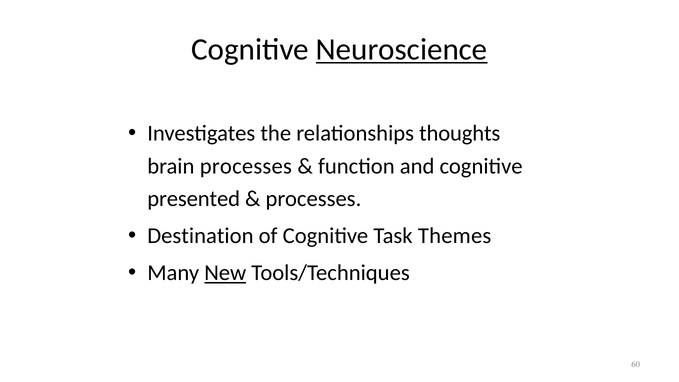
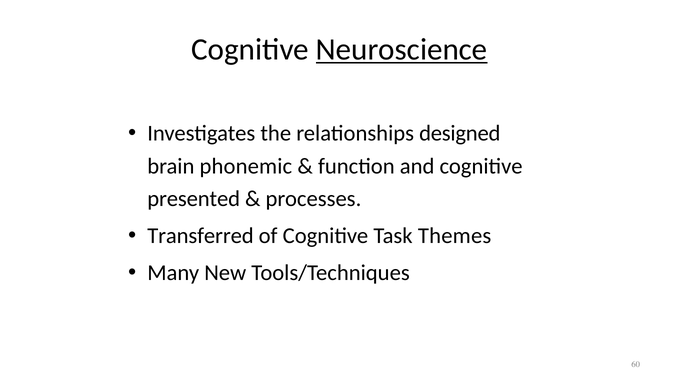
thoughts: thoughts -> designed (460, 133)
brain processes: processes -> phonemic (246, 166)
Destination: Destination -> Transferred (200, 236)
New underline: present -> none (225, 273)
